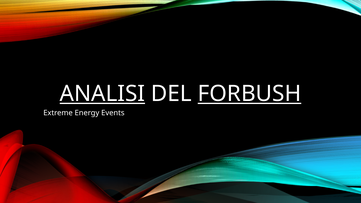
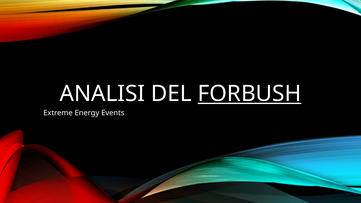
ANALISI underline: present -> none (102, 94)
